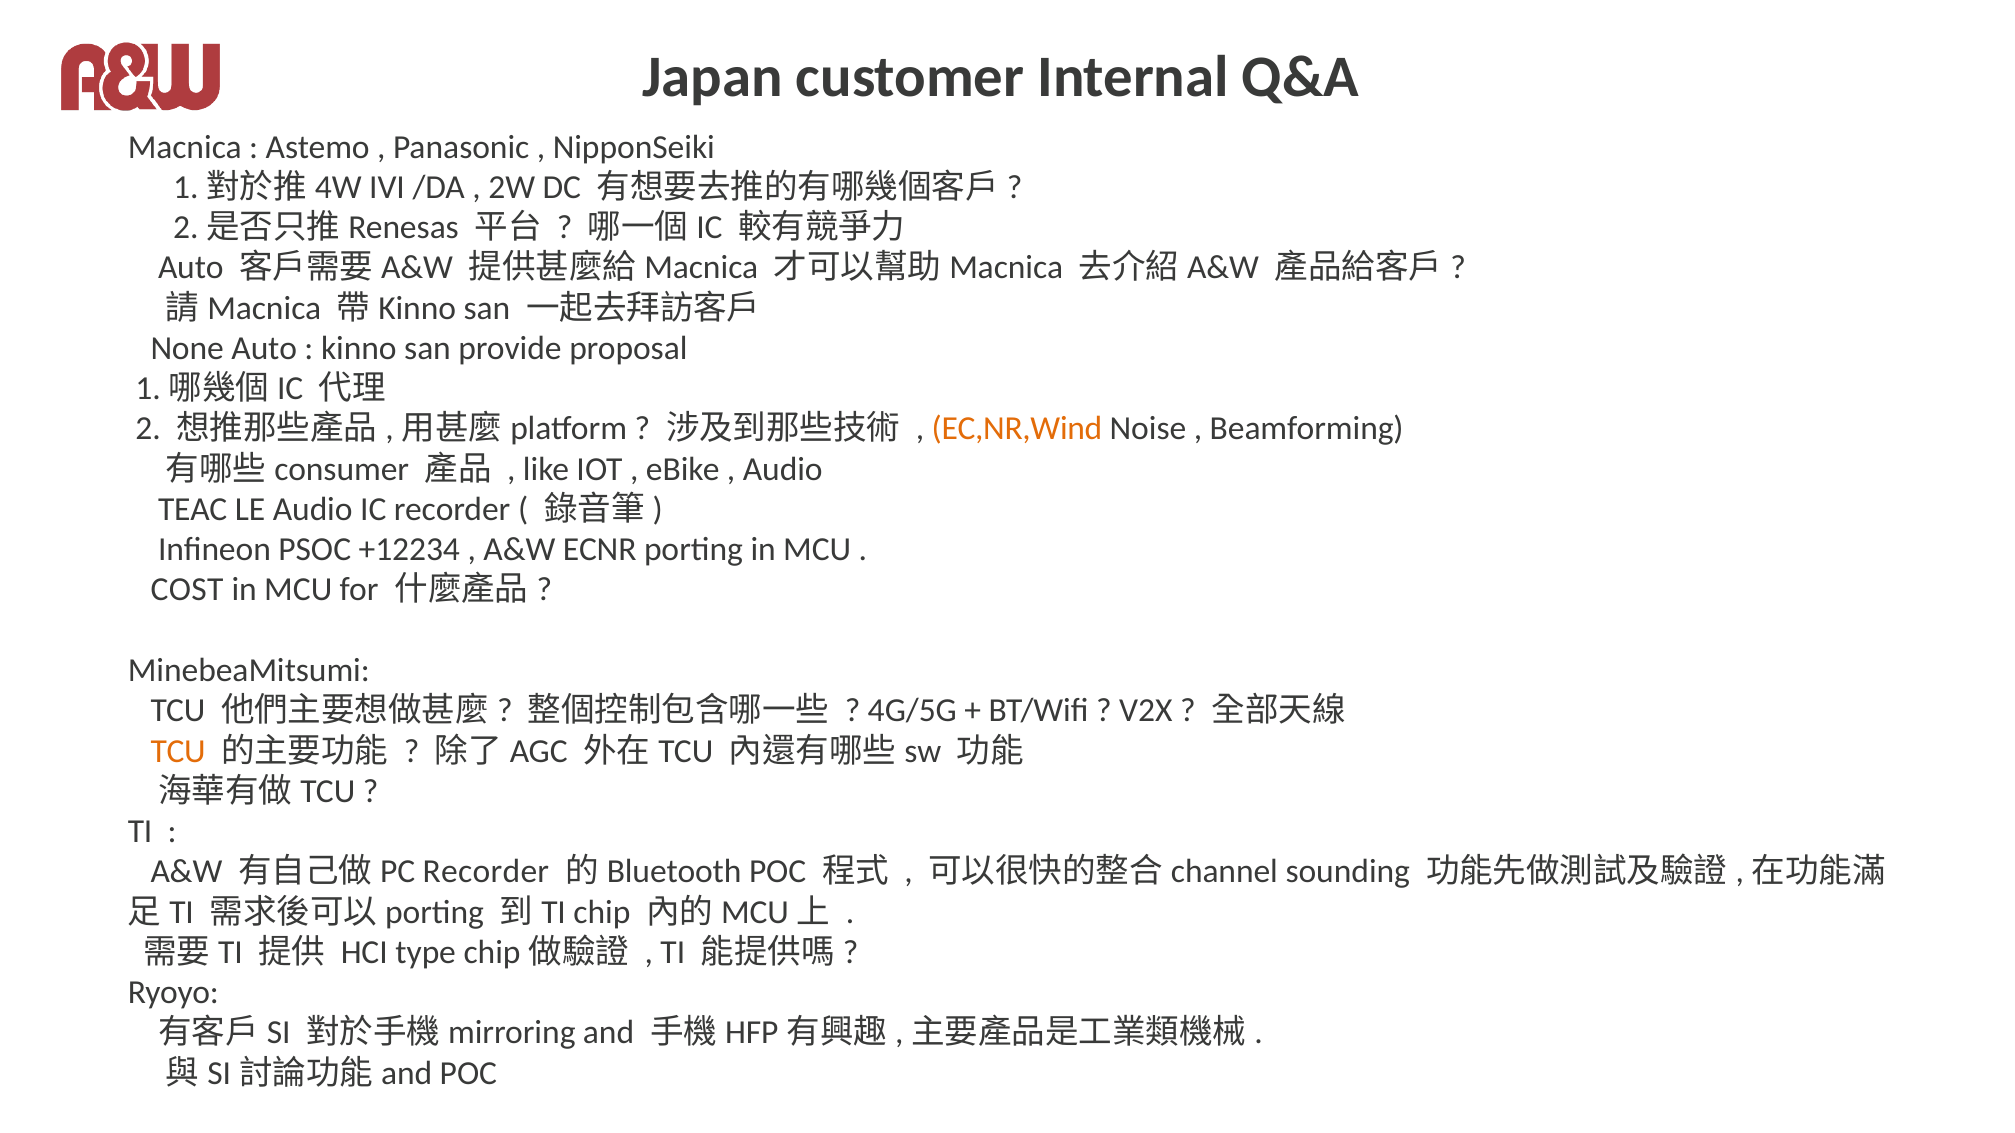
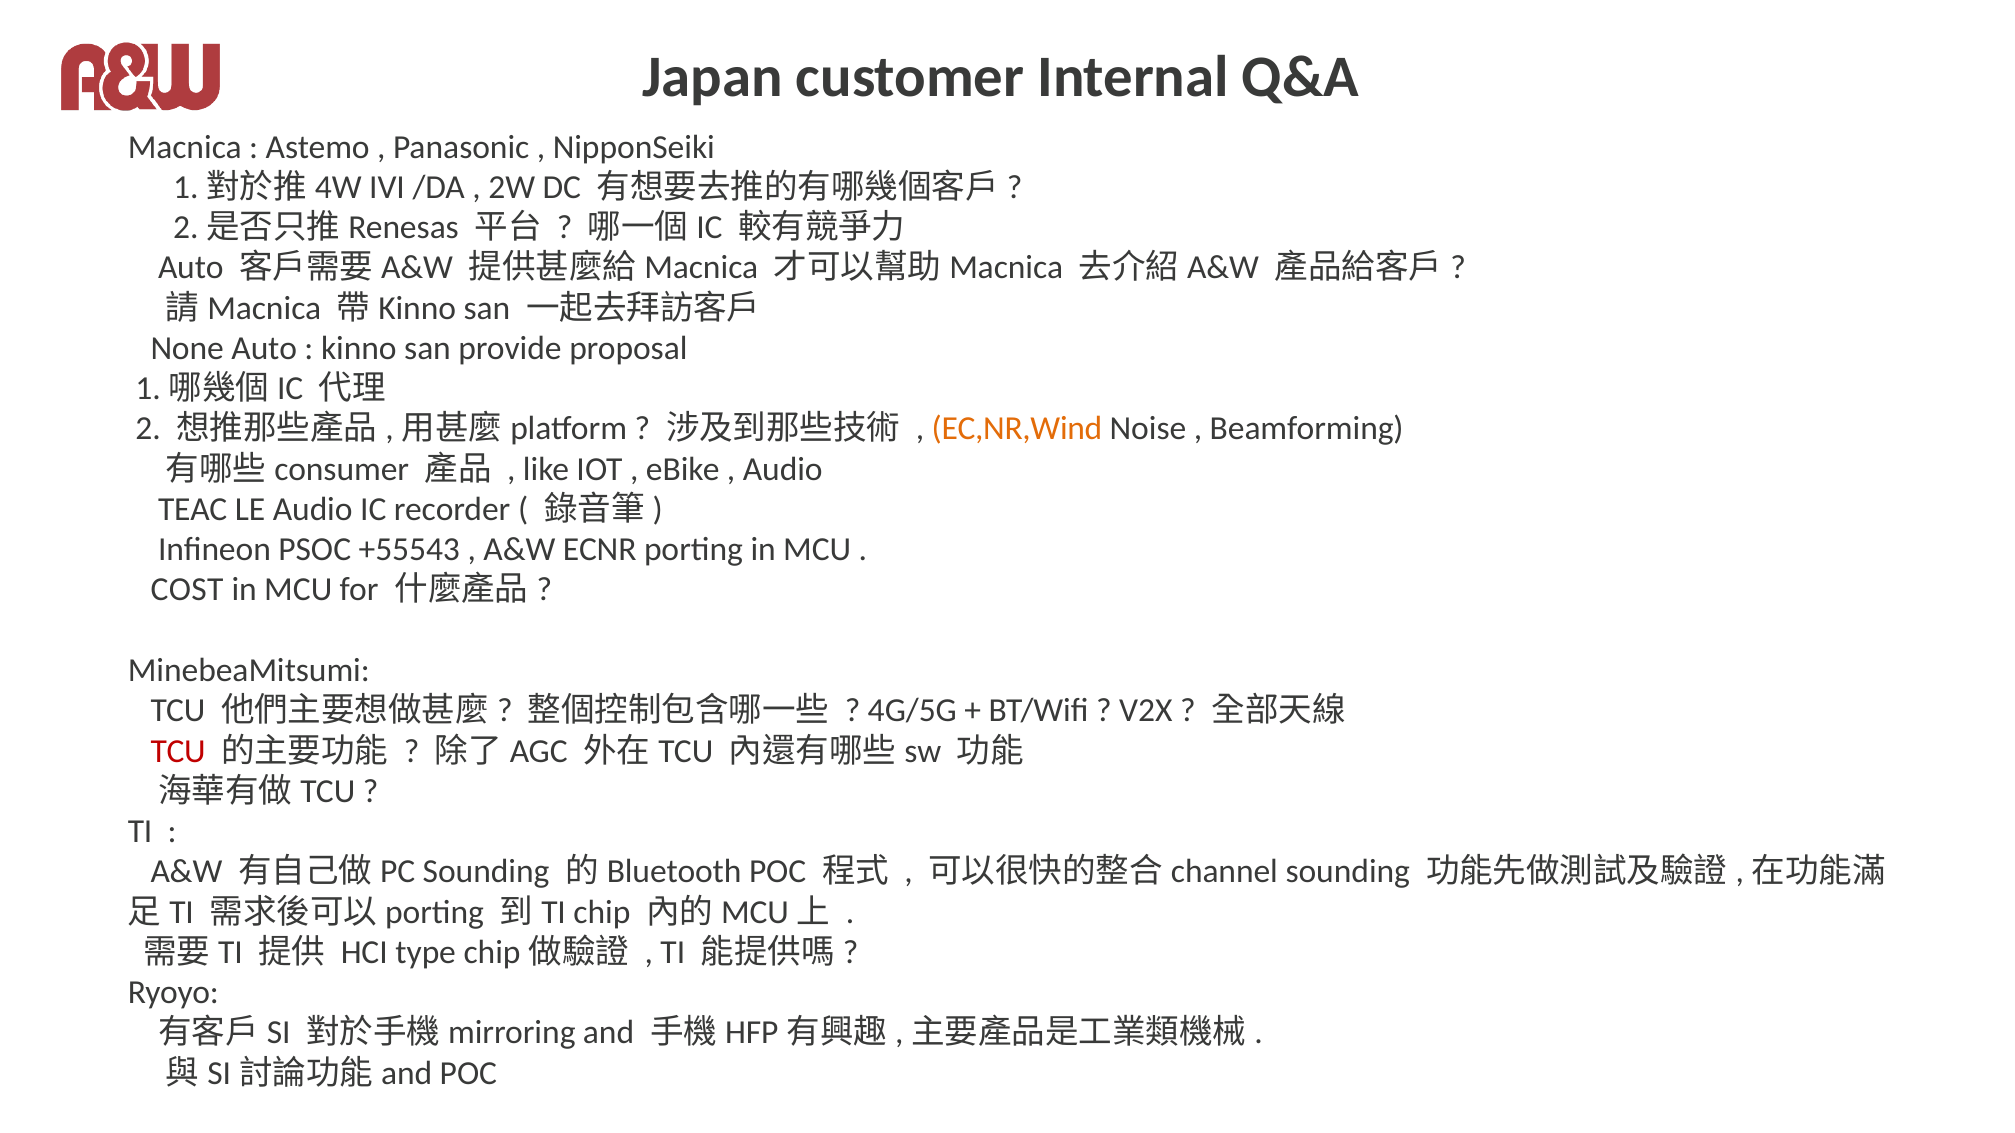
+12234: +12234 -> +55543 (409, 550)
TCU colour: orange -> red (178, 751)
Recorder: Recorder -> Sounding (486, 872)
